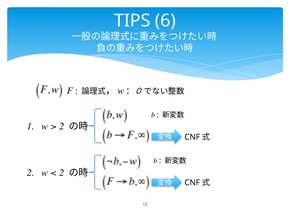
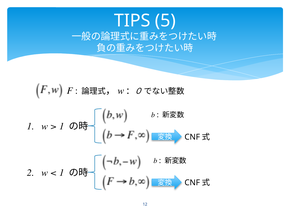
6: 6 -> 5 (165, 21)
2: 2 -> 1 (62, 126)
2: 2 -> 1 (62, 172)
